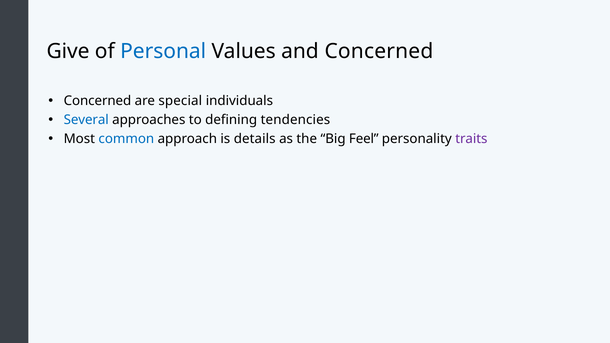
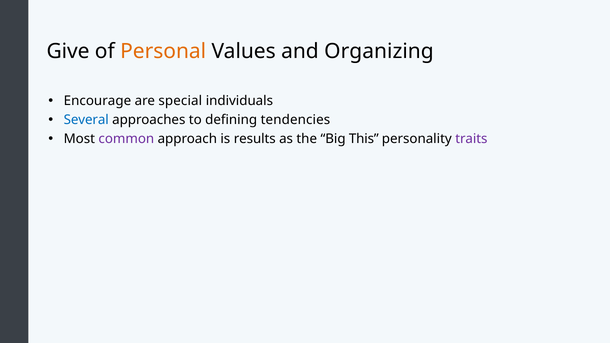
Personal colour: blue -> orange (163, 51)
and Concerned: Concerned -> Organizing (379, 51)
Concerned: Concerned -> Encourage (97, 101)
common colour: blue -> purple (126, 139)
details: details -> results (255, 139)
Feel: Feel -> This (364, 139)
